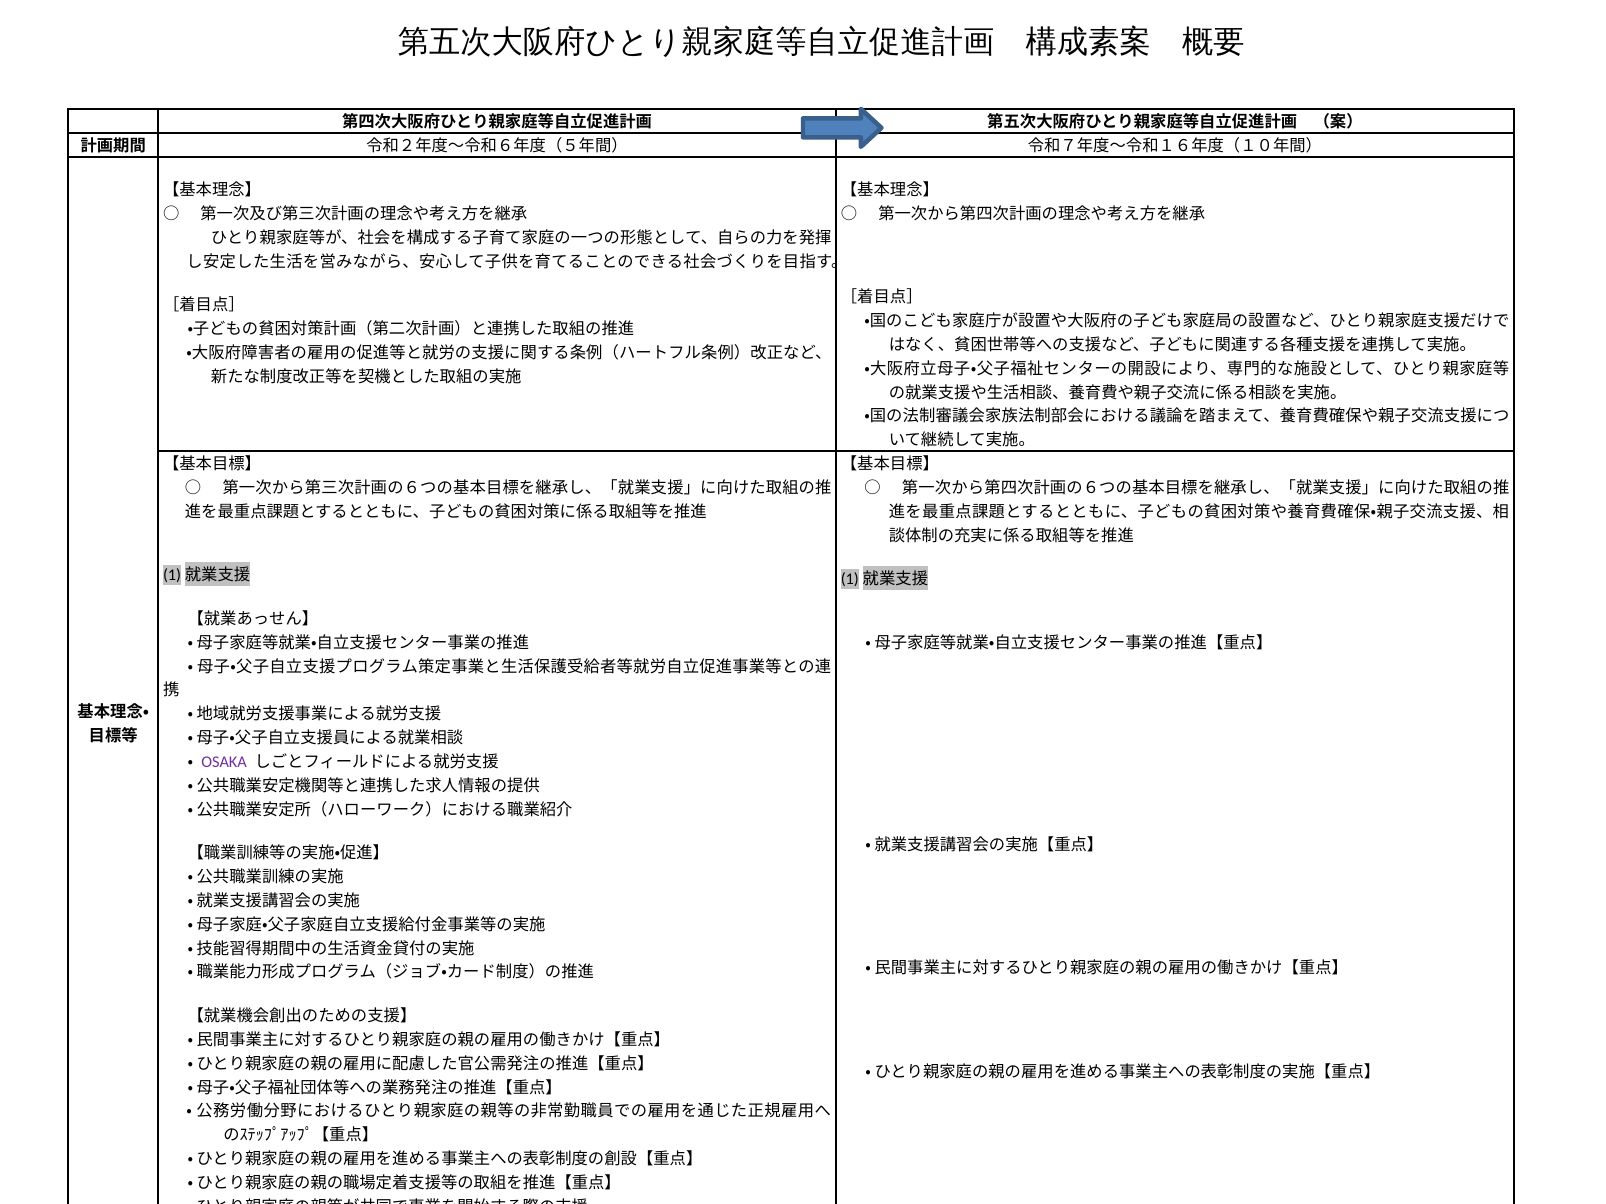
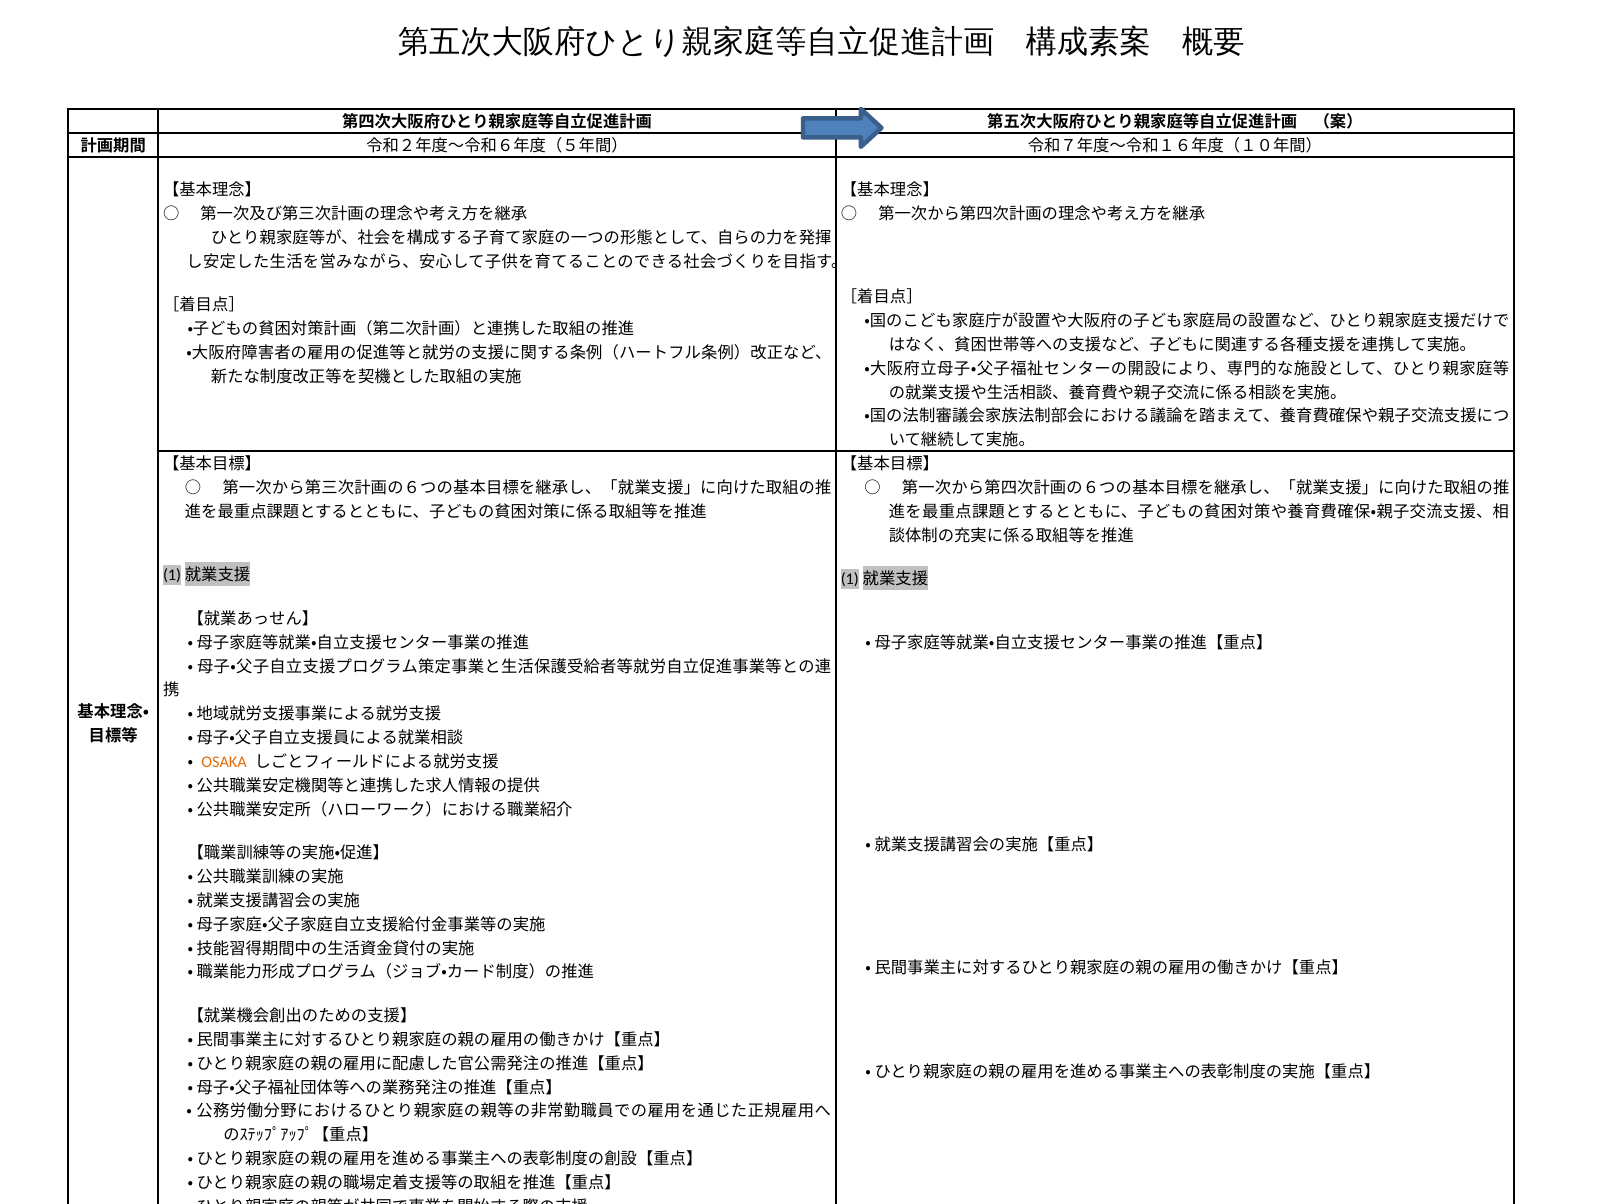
OSAKA colour: purple -> orange (224, 762)
